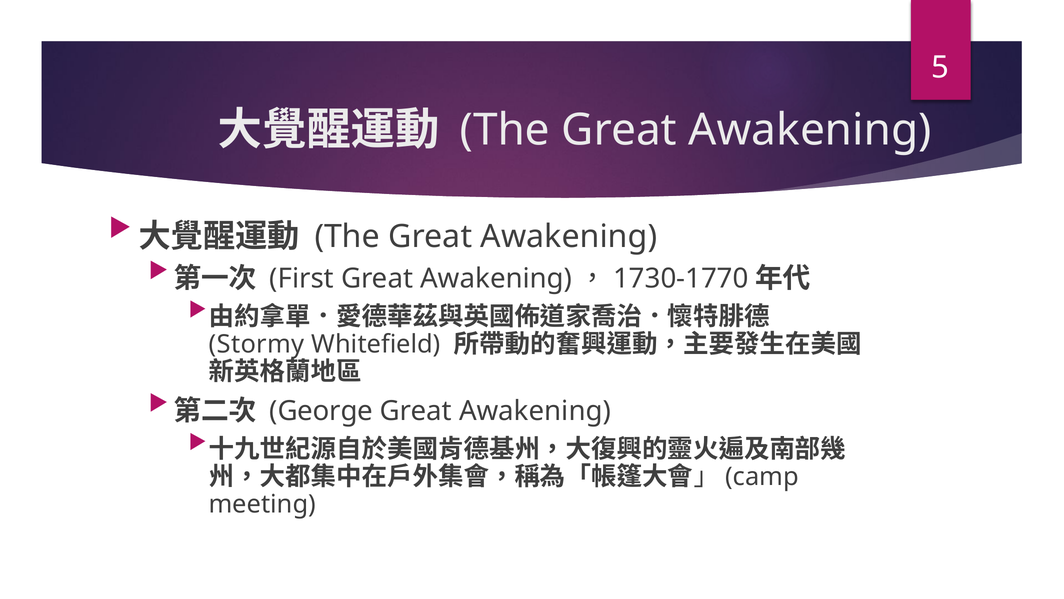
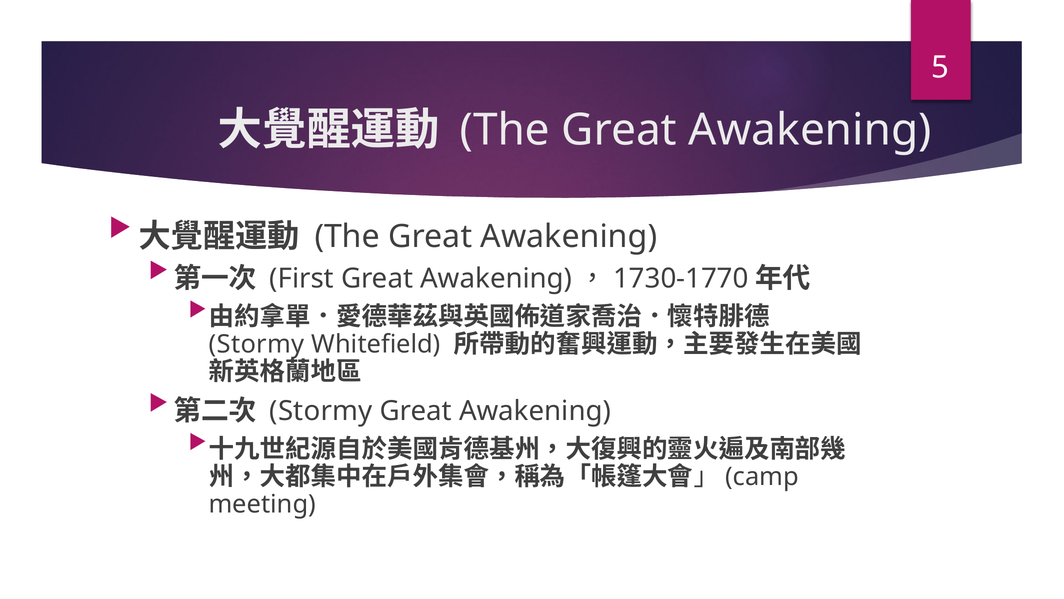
George: George -> Stormy (321, 411)
